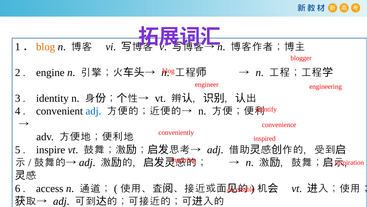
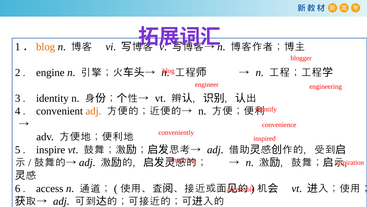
adj colour: blue -> orange (93, 111)
